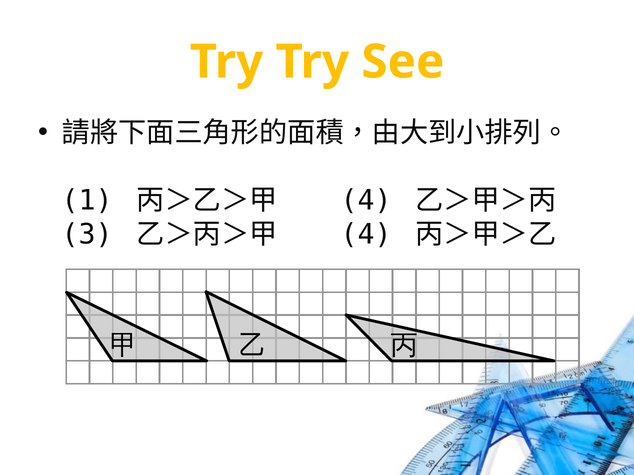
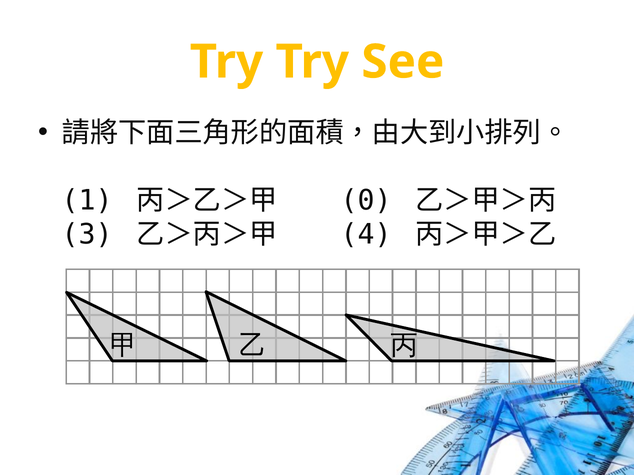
4: 4 -> 0 (366, 201)
